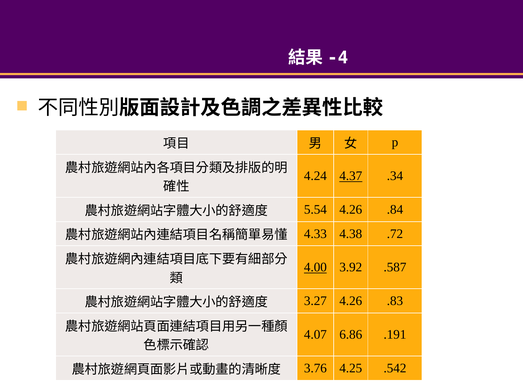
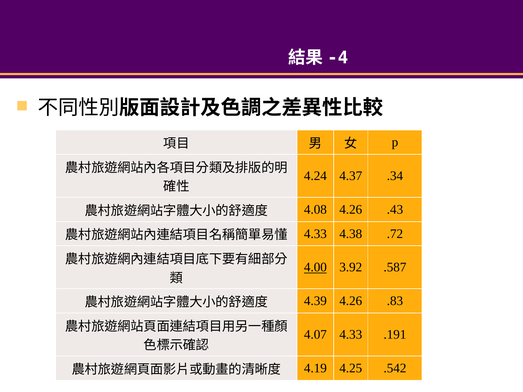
4.37 underline: present -> none (351, 176)
5.54: 5.54 -> 4.08 (315, 210)
.84: .84 -> .43 (395, 210)
3.27: 3.27 -> 4.39 (315, 301)
4.07 6.86: 6.86 -> 4.33 (351, 335)
3.76: 3.76 -> 4.19 (315, 368)
